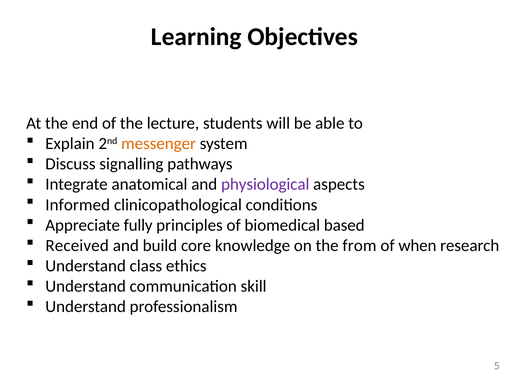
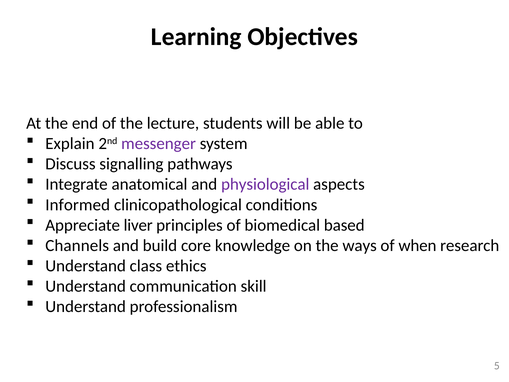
messenger colour: orange -> purple (159, 144)
fully: fully -> liver (138, 225)
Received: Received -> Channels (77, 245)
from: from -> ways (360, 245)
